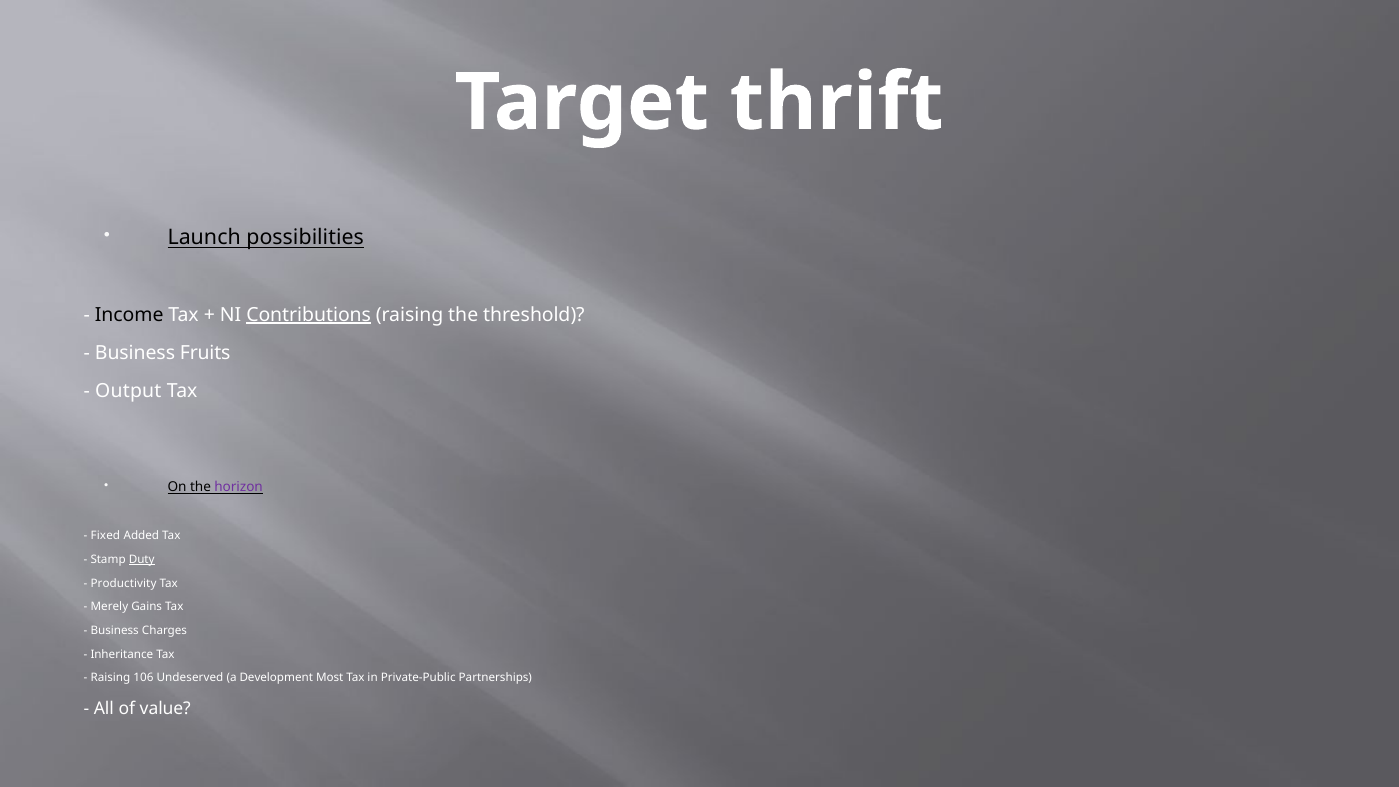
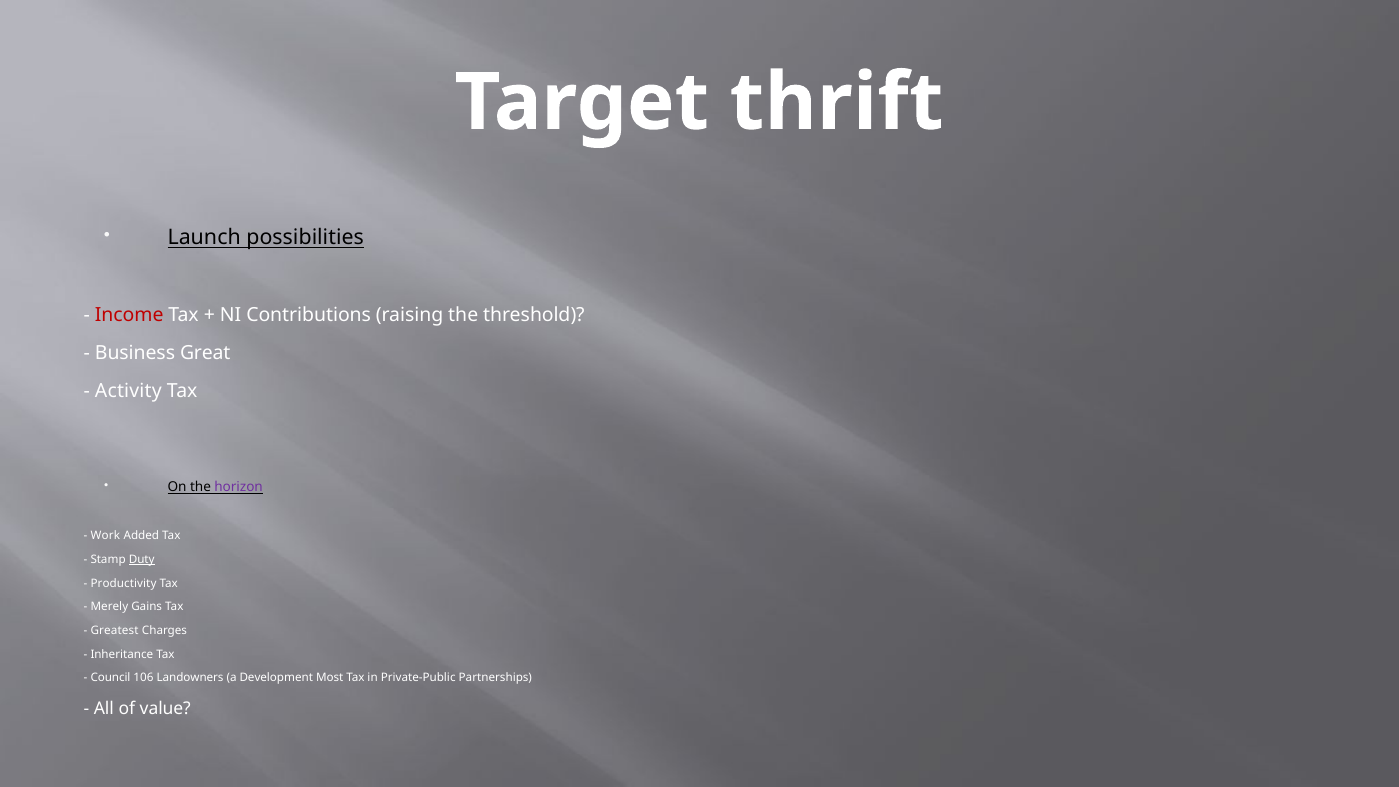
Income colour: black -> red (129, 315)
Contributions underline: present -> none (309, 315)
Fruits: Fruits -> Great (205, 353)
Output: Output -> Activity (128, 391)
Fixed: Fixed -> Work (105, 536)
Business: Business -> Greatest (115, 630)
Raising: Raising -> Council (110, 678)
Undeserved: Undeserved -> Landowners (190, 678)
